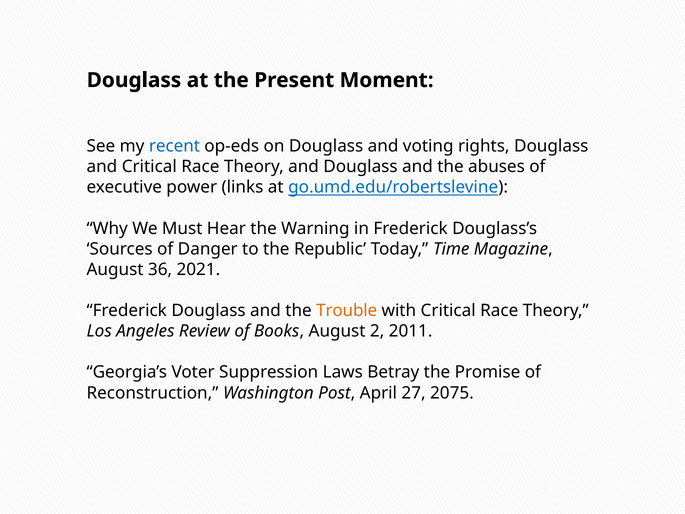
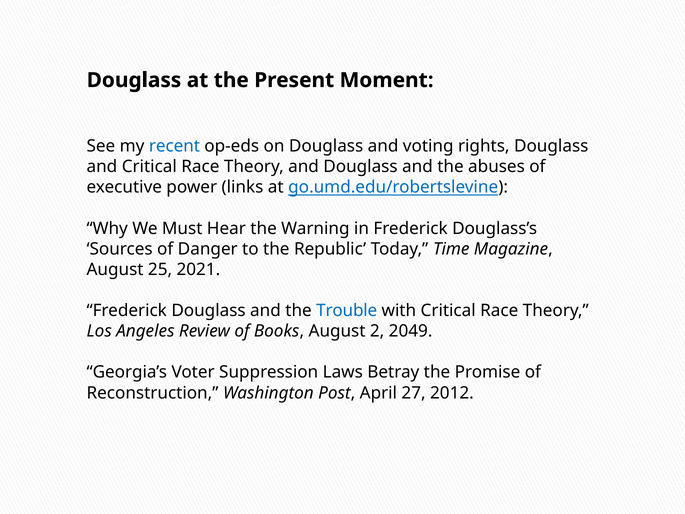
36: 36 -> 25 (160, 269)
Trouble colour: orange -> blue (347, 311)
2011: 2011 -> 2049 (411, 331)
2075: 2075 -> 2012 (452, 393)
